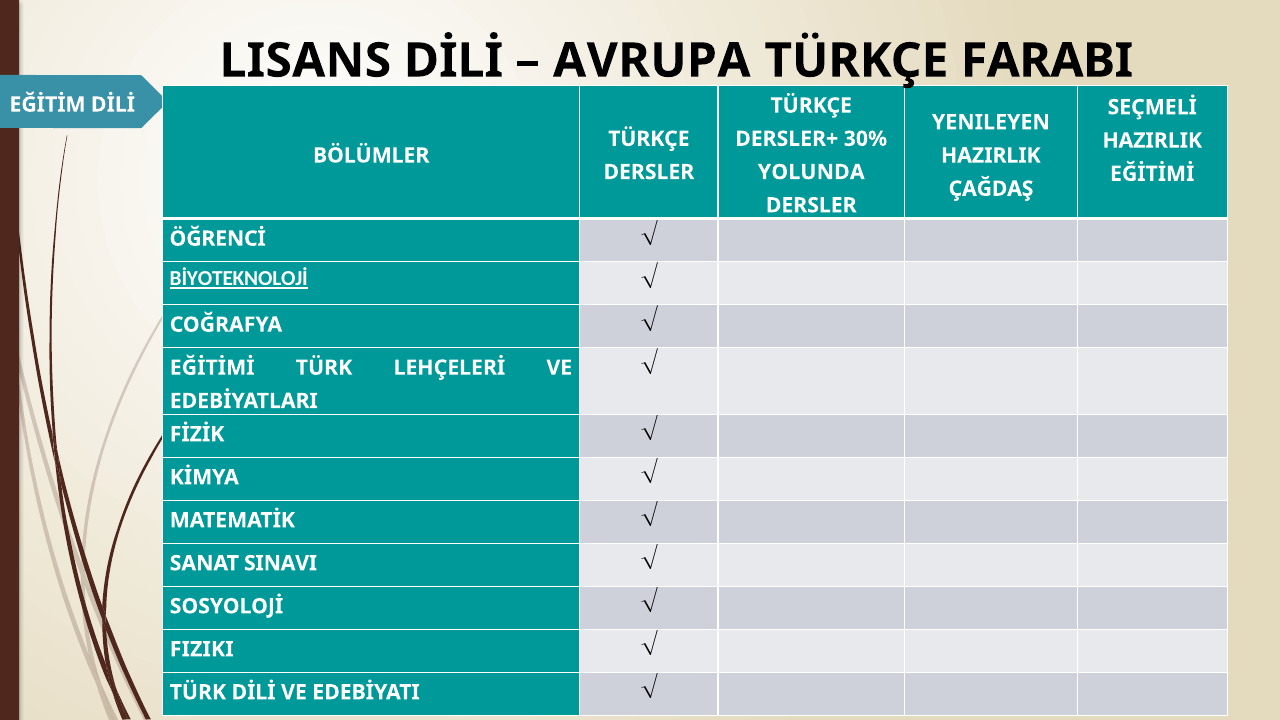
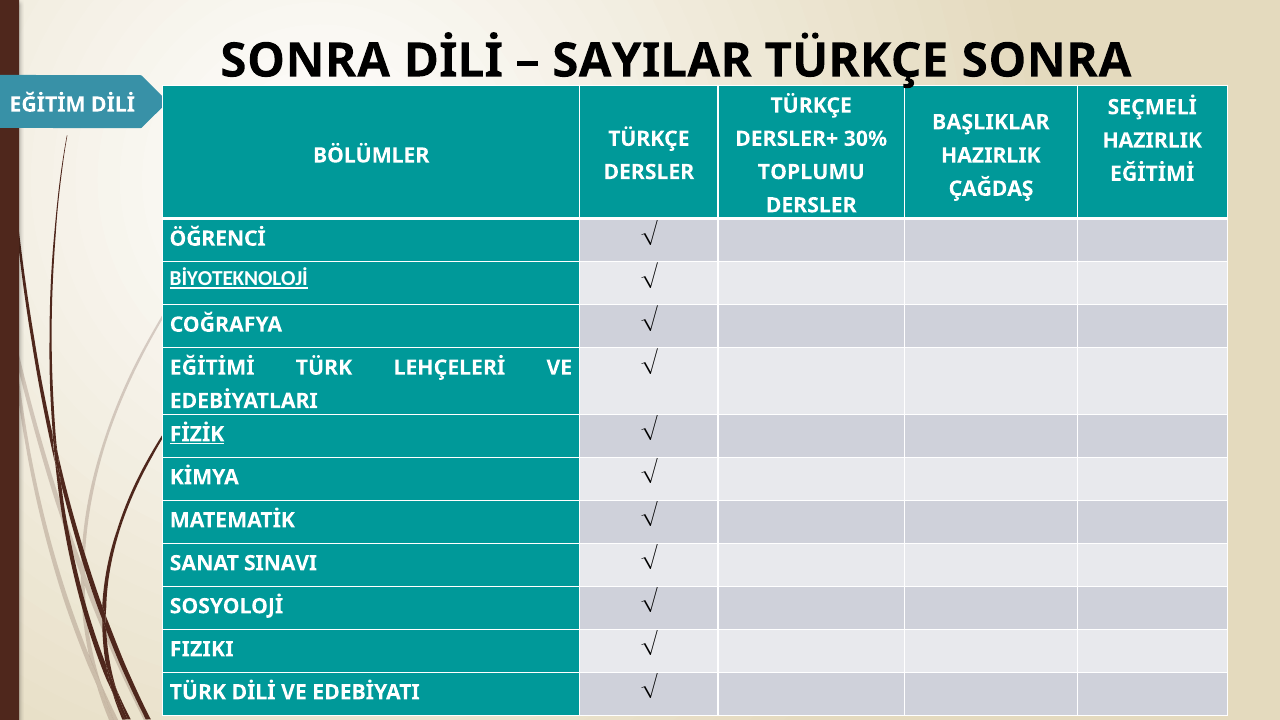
LISANS: LISANS -> SONRA (305, 61)
AVRUPA: AVRUPA -> SAYILAR (652, 61)
TÜRKÇE FARABI: FARABI -> SONRA (1047, 61)
YENILEYEN: YENILEYEN -> BAŞLIKLAR (991, 122)
YOLUNDA: YOLUNDA -> TOPLUMU (811, 172)
FİZİK underline: none -> present (197, 434)
